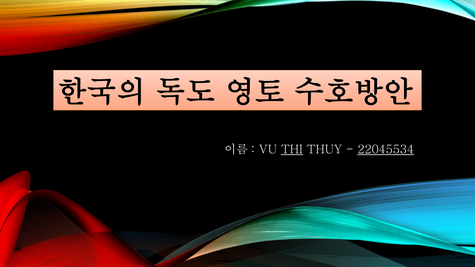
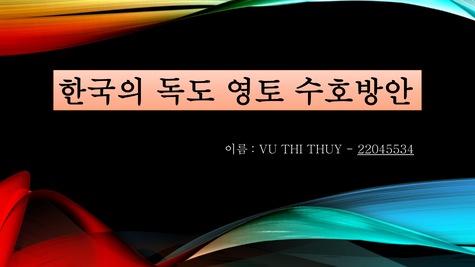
THI underline: present -> none (292, 150)
